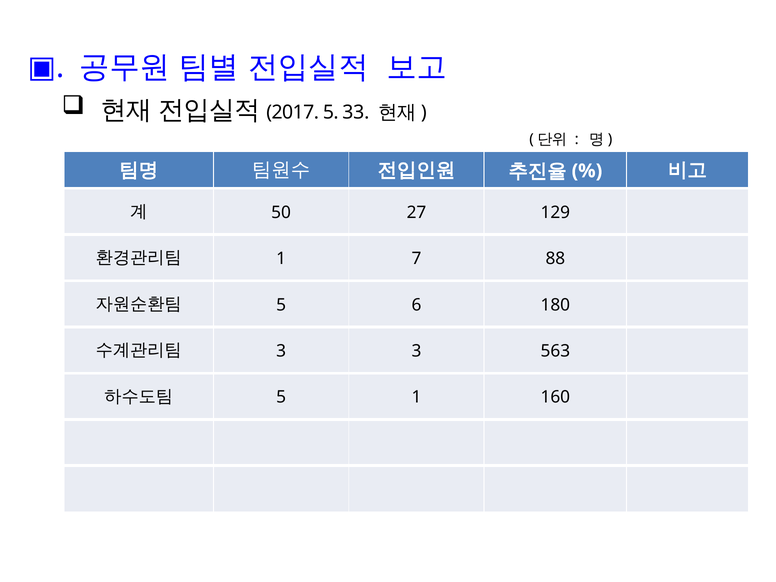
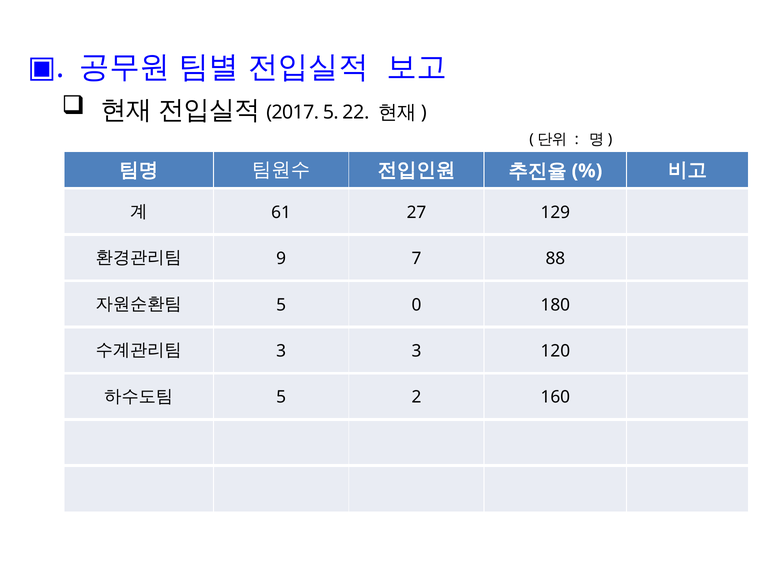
33: 33 -> 22 (356, 112)
50: 50 -> 61 (281, 212)
1: 1 -> 9 (281, 259)
6: 6 -> 0 (417, 305)
563: 563 -> 120 (555, 351)
5 1: 1 -> 2 (417, 397)
